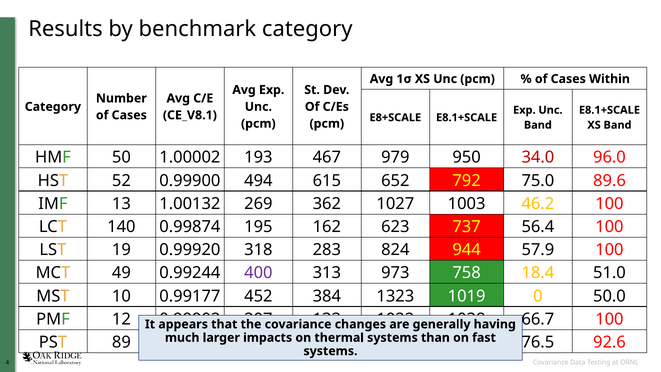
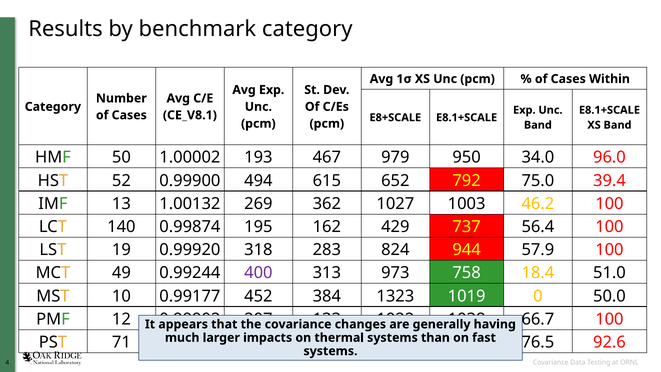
34.0 colour: red -> black (538, 157)
89.6: 89.6 -> 39.4 (609, 181)
162 623: 623 -> 429 (395, 227)
89: 89 -> 71 (121, 342)
